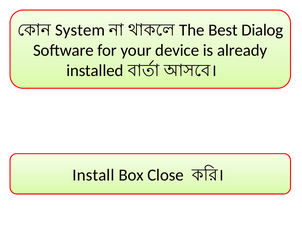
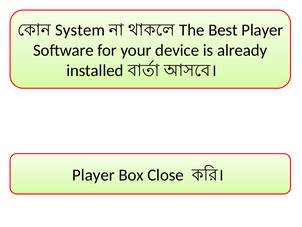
Best Dialog: Dialog -> Player (262, 30)
Install: Install -> Player (93, 175)
